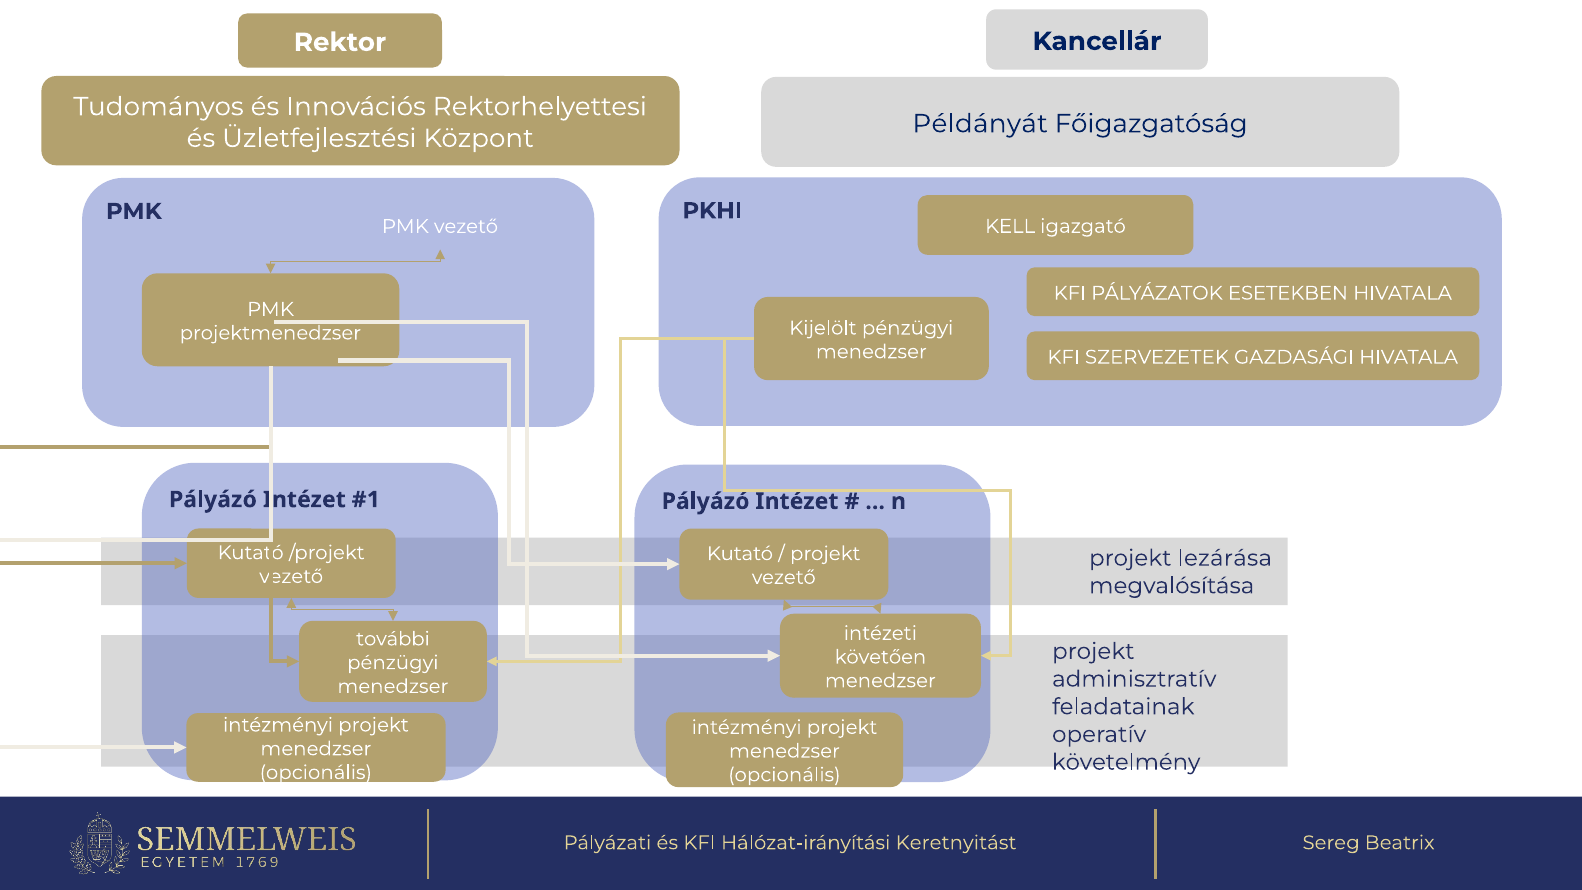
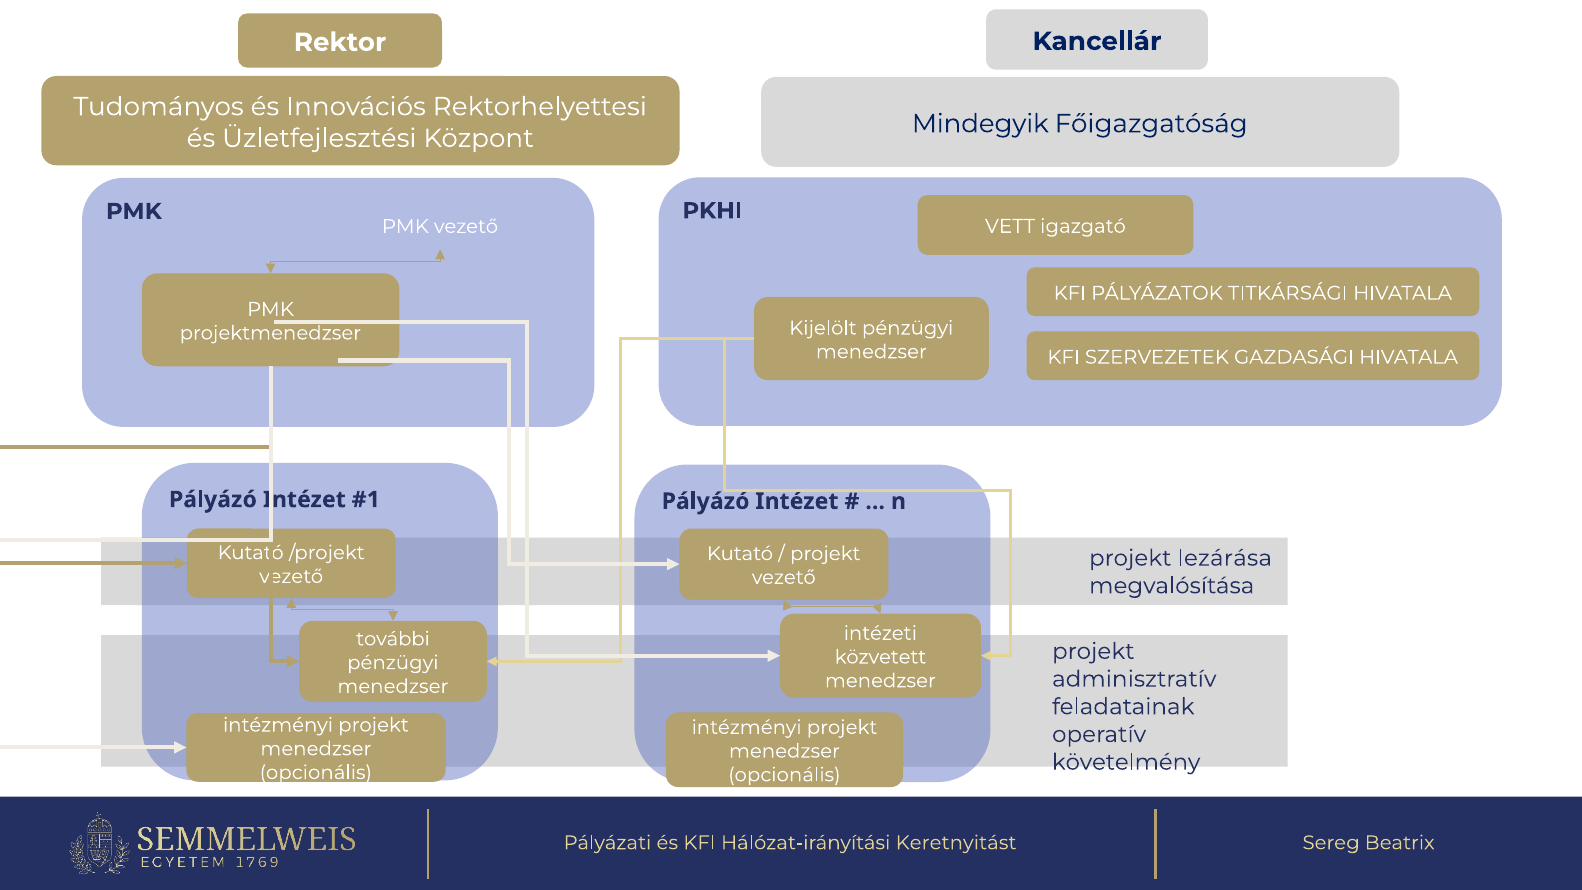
Példányát: Példányát -> Mindegyik (980, 124)
KELL: KELL -> VETT (1010, 226)
ESETEKBEN: ESETEKBEN -> TITKÁRSÁGI (1288, 293)
követően: követően -> közvetett (880, 657)
